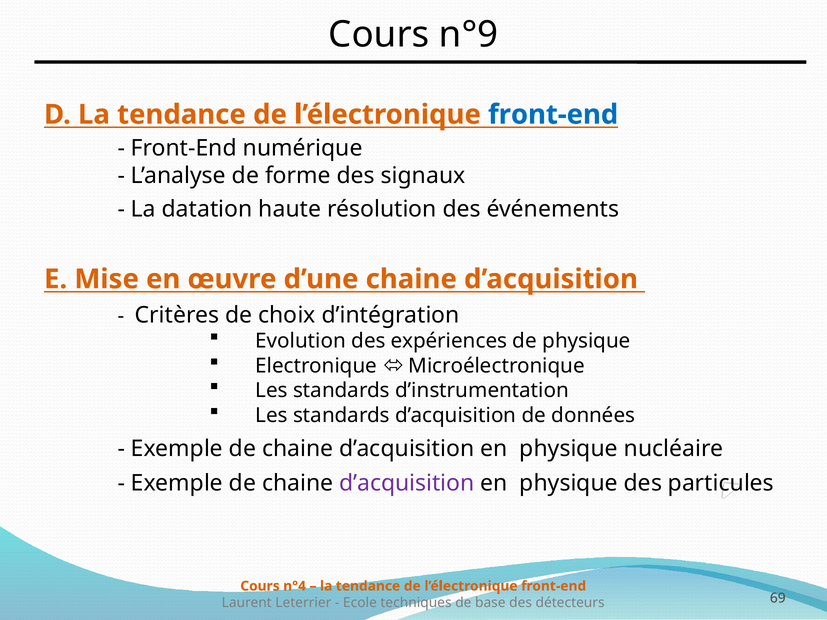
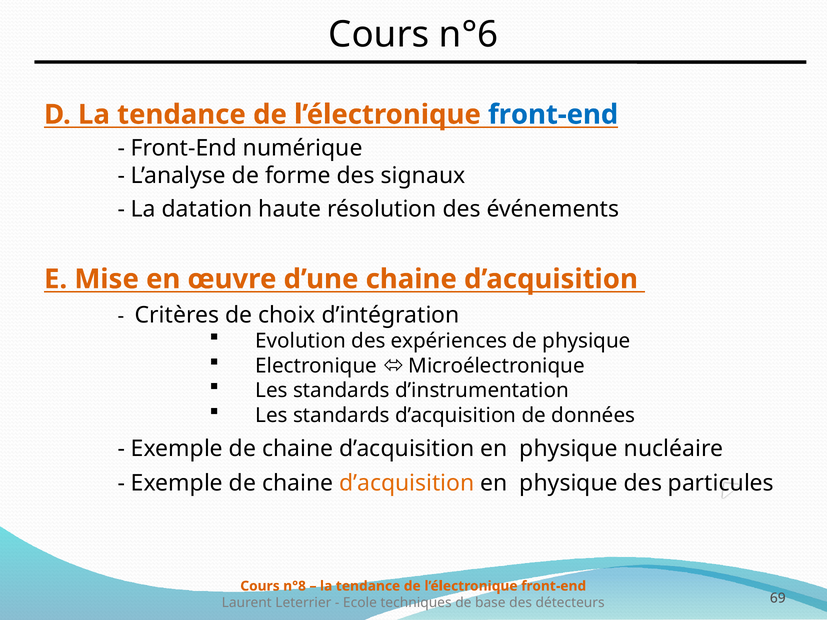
n°9: n°9 -> n°6 (469, 35)
d’acquisition colour: purple -> orange (407, 483)
n°4: n°4 -> n°8 (295, 586)
